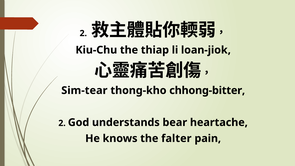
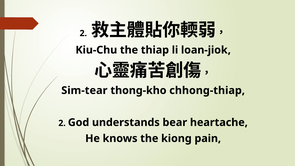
chhong-bitter: chhong-bitter -> chhong-thiap (207, 90)
falter: falter -> kiong (176, 138)
